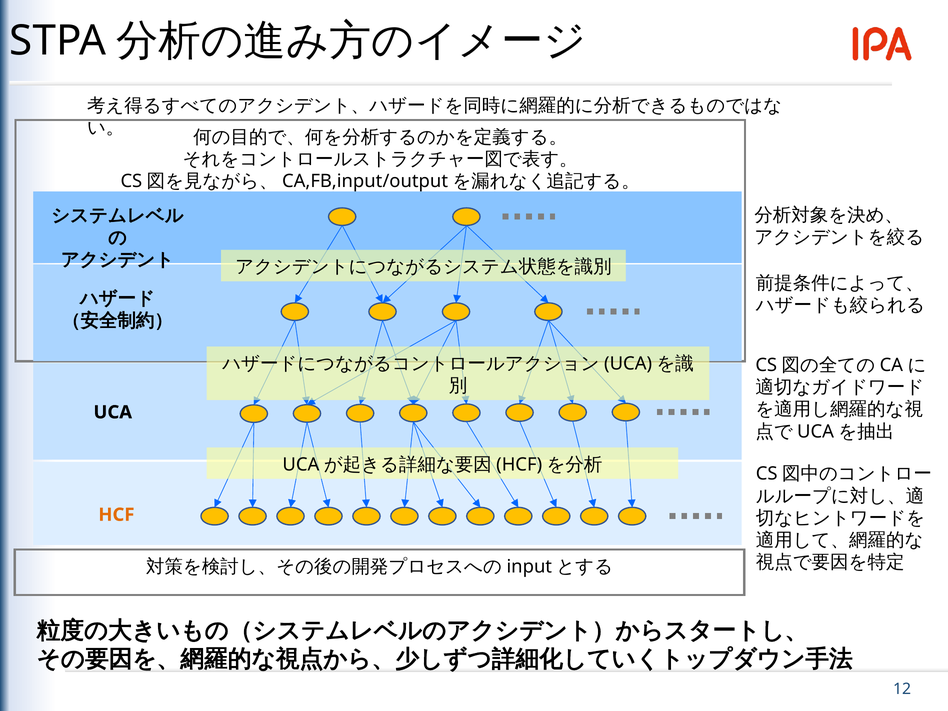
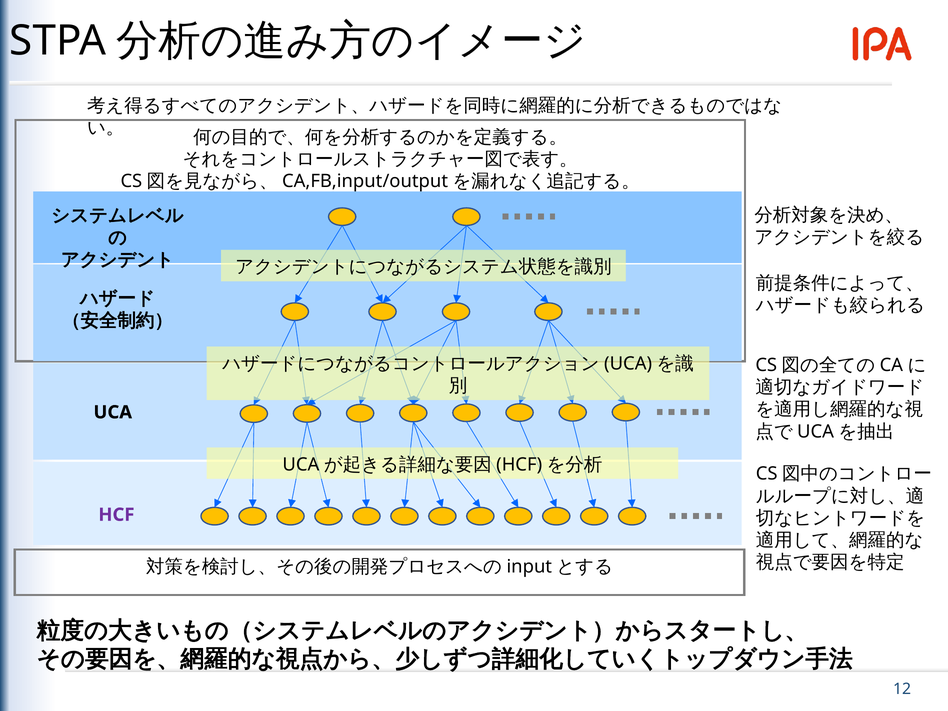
HCF colour: orange -> purple (116, 515)
